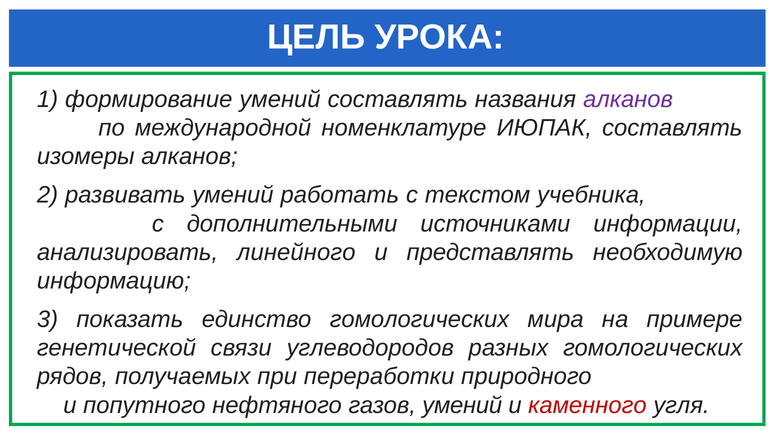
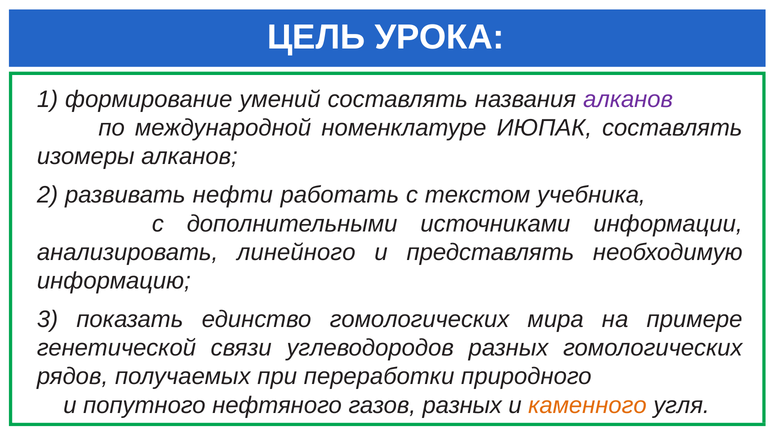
развивать умений: умений -> нефти (233, 195)
газов умений: умений -> разных (462, 406)
каменного colour: red -> orange (587, 406)
